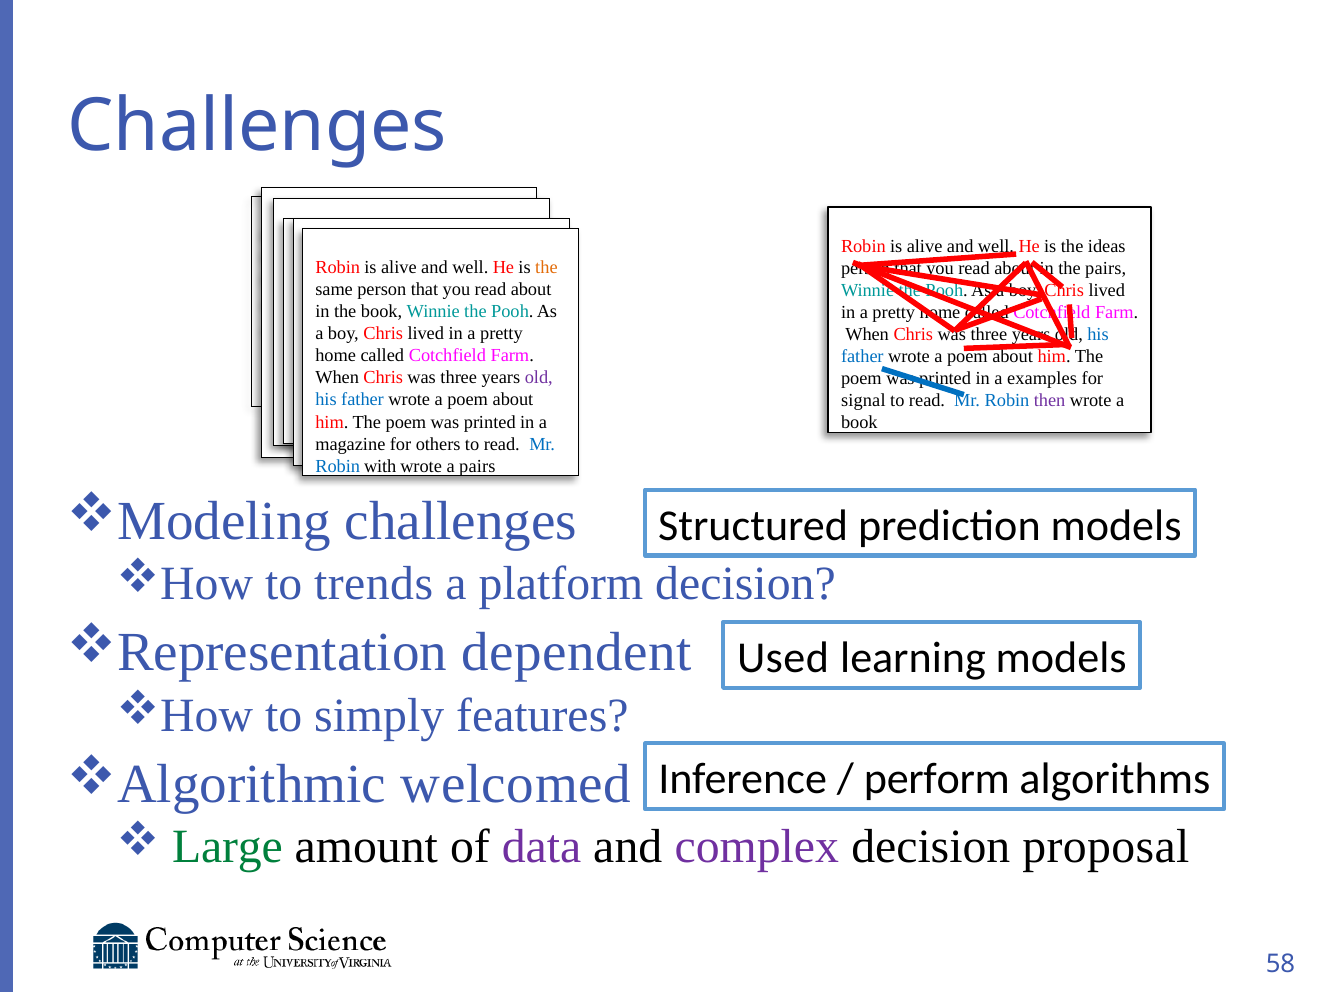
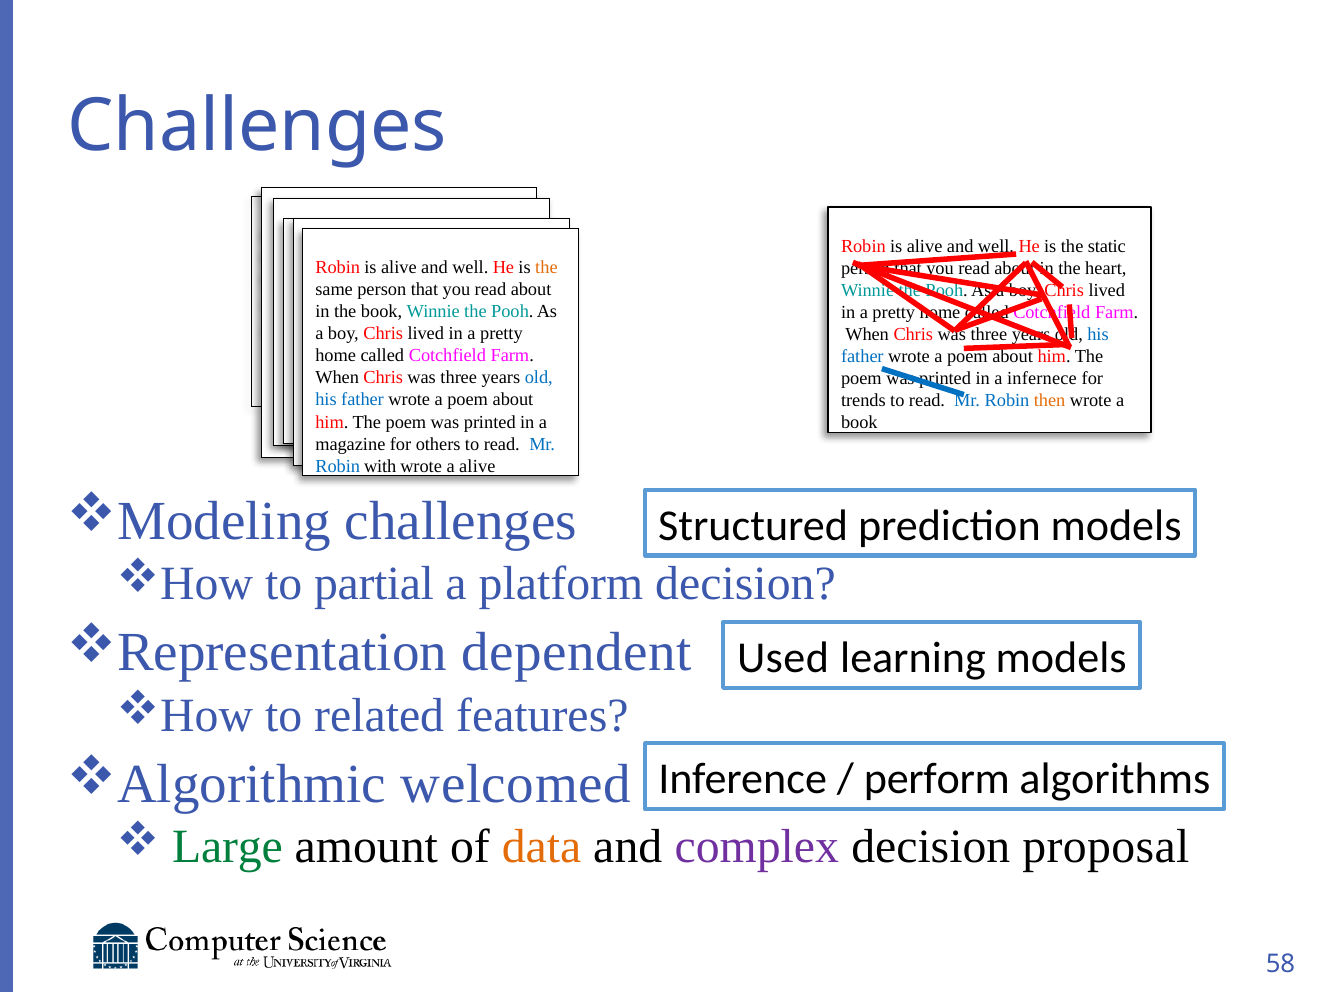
ideas: ideas -> static (1107, 246)
pairs: pairs -> heart (1106, 268)
old colour: purple -> blue (539, 378)
examples: examples -> infernece (1042, 379)
signal: signal -> trends (863, 401)
then colour: purple -> orange (1050, 401)
a pairs: pairs -> alive (477, 466)
to trends: trends -> partial (374, 584)
simply: simply -> related (379, 715)
data colour: purple -> orange (542, 847)
